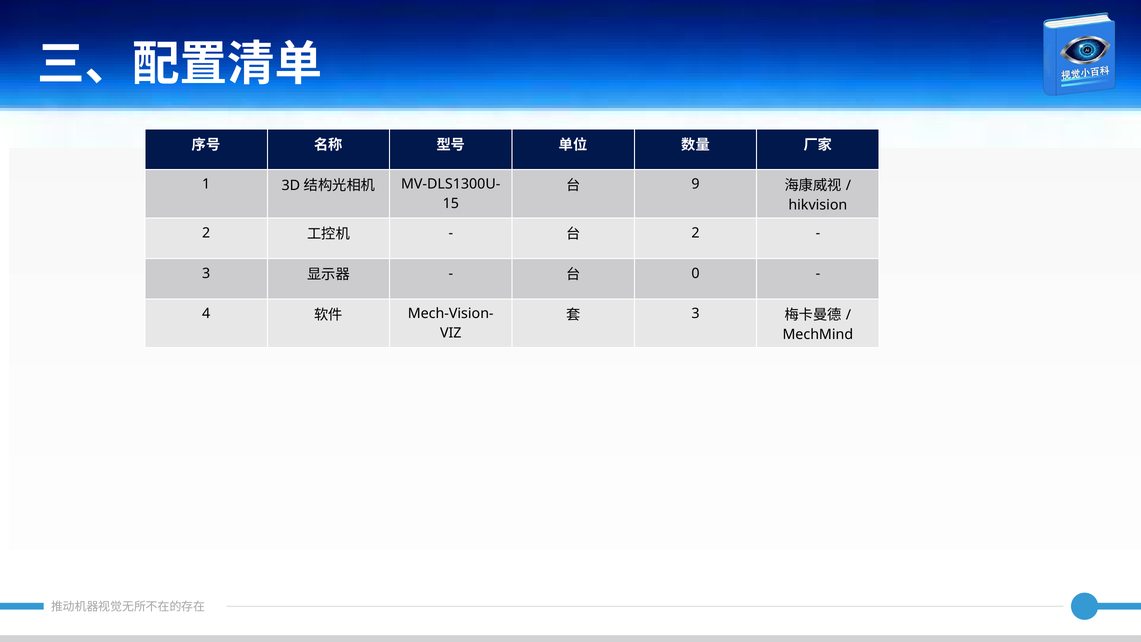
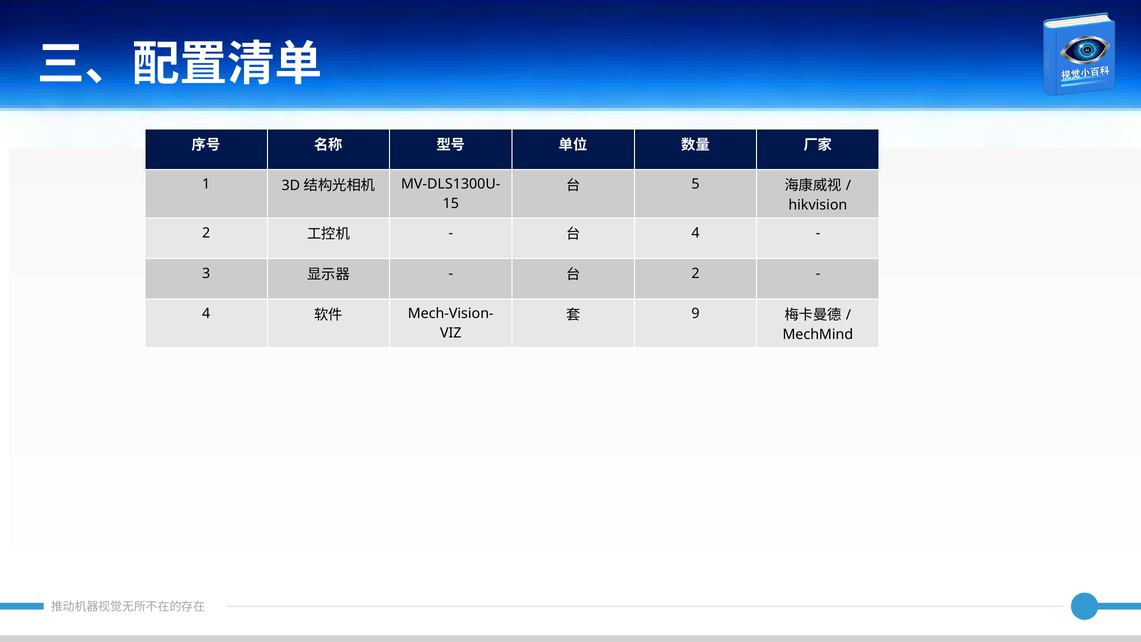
9: 9 -> 5 (696, 184)
2: 2 -> 4 (696, 233)
0: 0 -> 2 (696, 273)
3: 3 -> 9 (696, 314)
